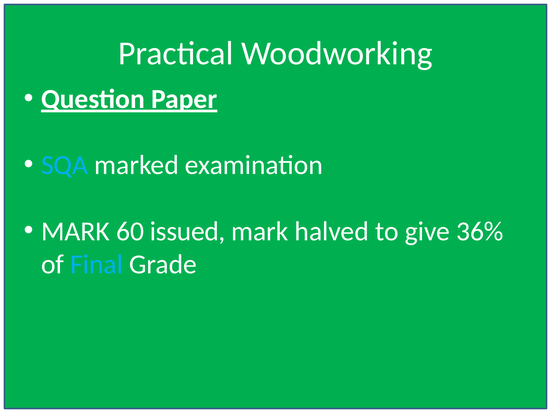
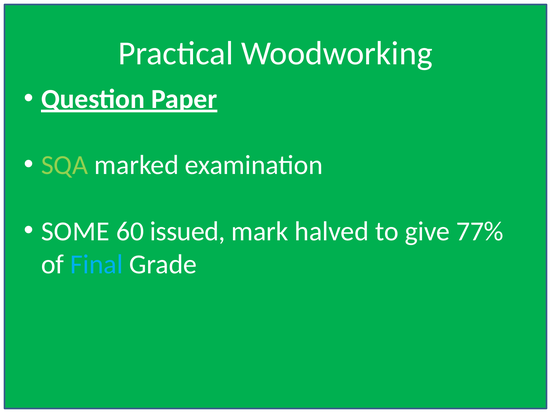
SQA colour: light blue -> light green (65, 165)
MARK: MARK -> SOME (75, 231)
36%: 36% -> 77% (480, 231)
